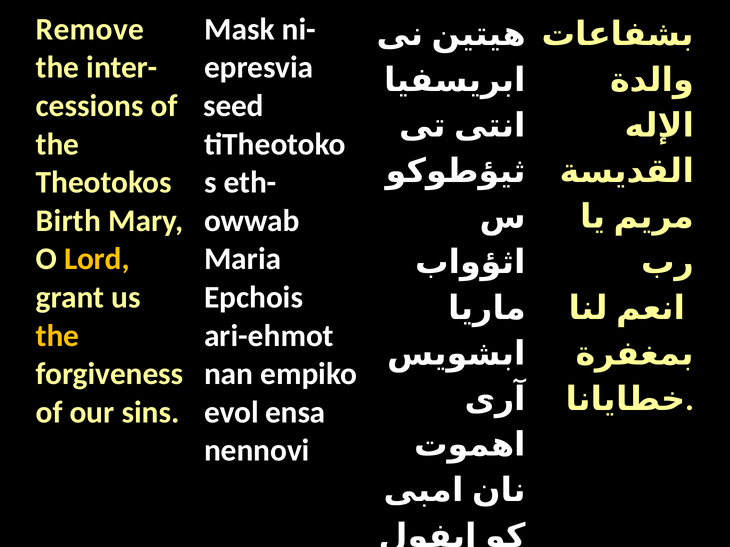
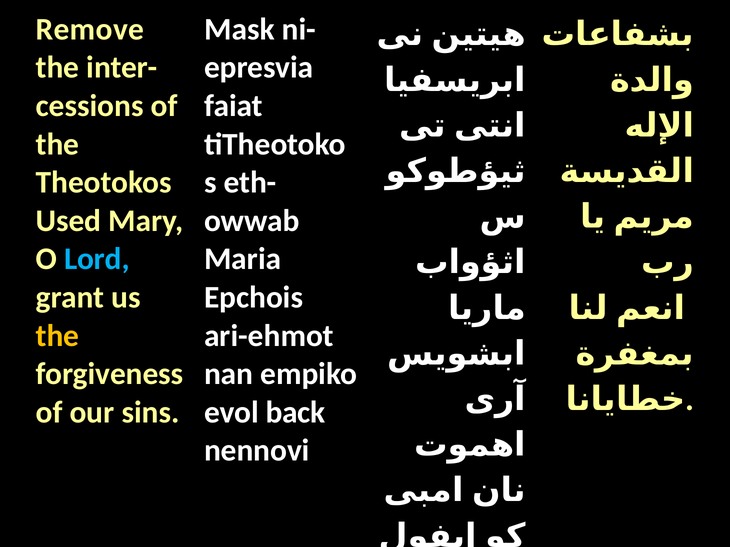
seed: seed -> faiat (233, 106)
Birth: Birth -> Used (69, 221)
Lord colour: yellow -> light blue (97, 259)
ensa: ensa -> back (295, 413)
